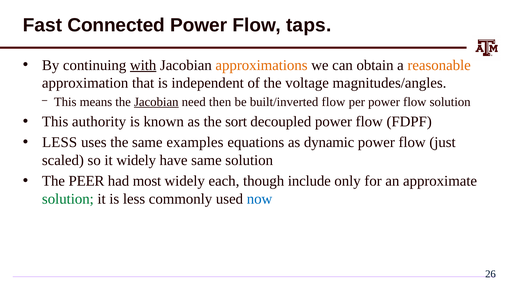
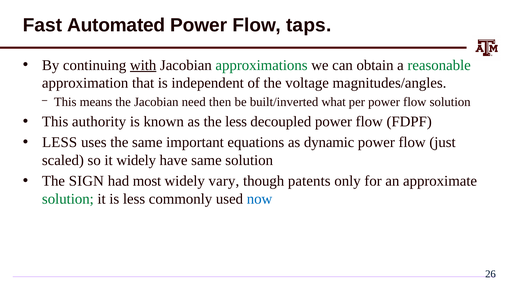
Connected: Connected -> Automated (116, 25)
approximations colour: orange -> green (262, 65)
reasonable colour: orange -> green (439, 65)
Jacobian underline: present -> none (156, 102)
built/inverted flow: flow -> what (334, 102)
the sort: sort -> less (236, 122)
examples: examples -> important (195, 143)
PEER: PEER -> SIGN (86, 181)
each: each -> vary (224, 181)
include: include -> patents (309, 181)
